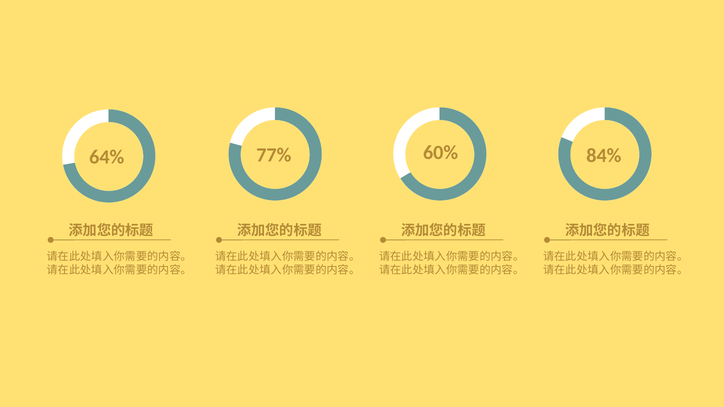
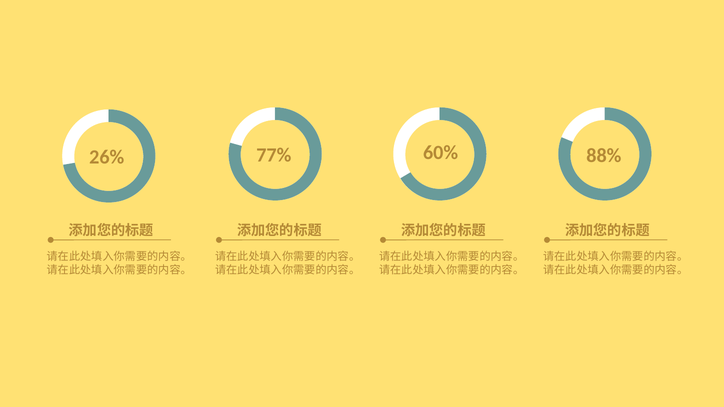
84%: 84% -> 88% (604, 156)
64%: 64% -> 26% (107, 157)
